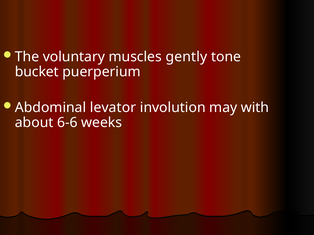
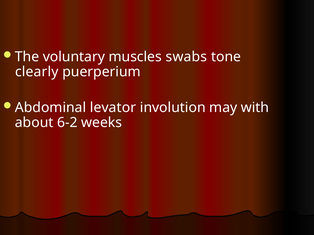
gently: gently -> swabs (186, 57)
bucket: bucket -> clearly (37, 72)
6-6: 6-6 -> 6-2 (67, 123)
